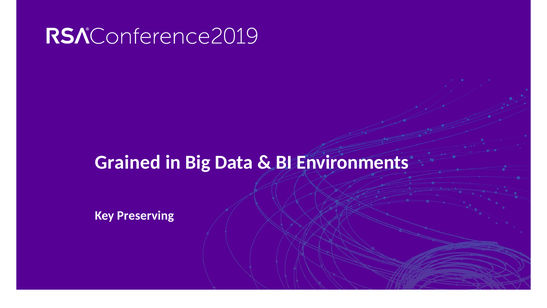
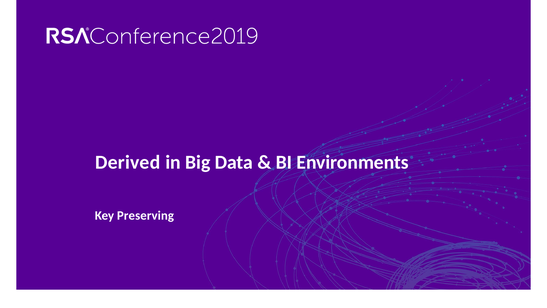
Grained: Grained -> Derived (128, 162)
